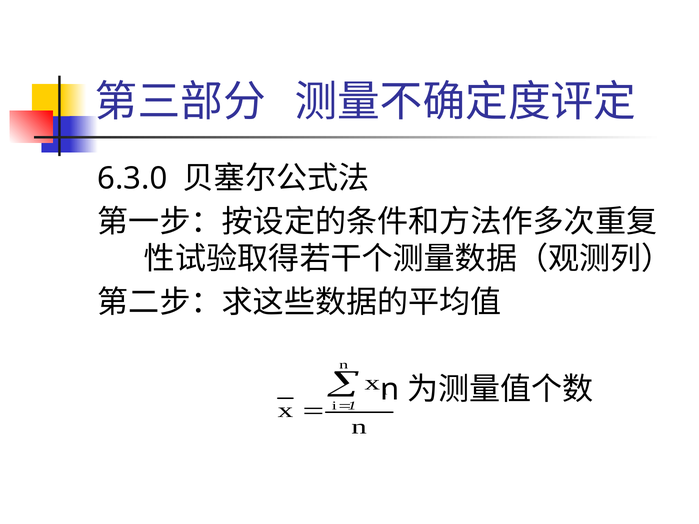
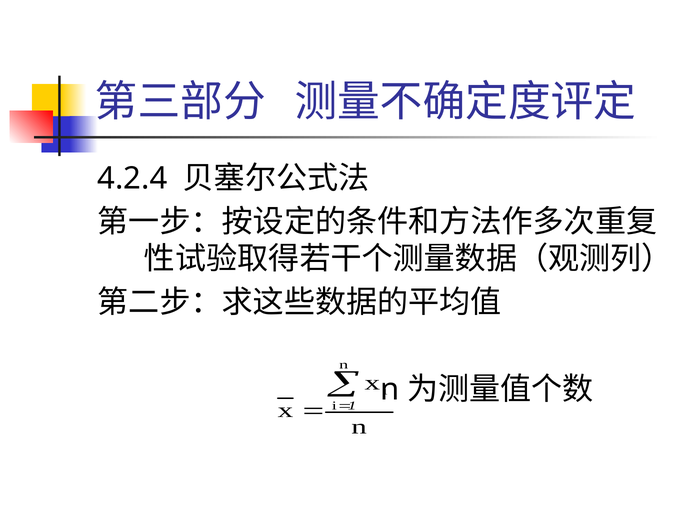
6.3.0: 6.3.0 -> 4.2.4 (132, 179)
